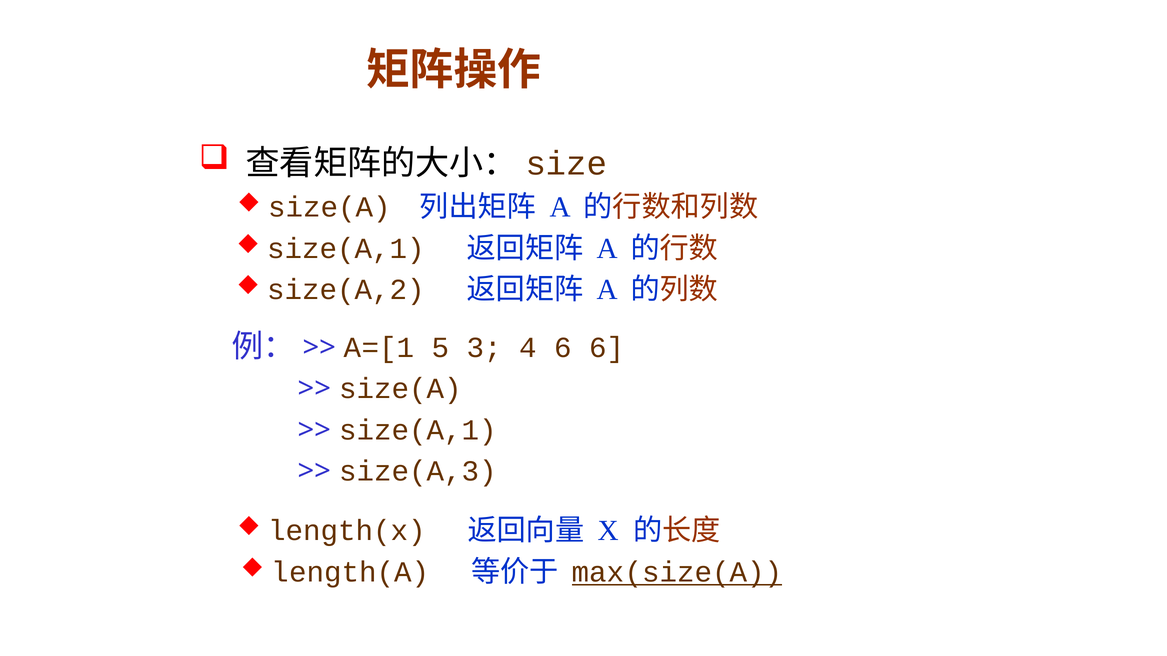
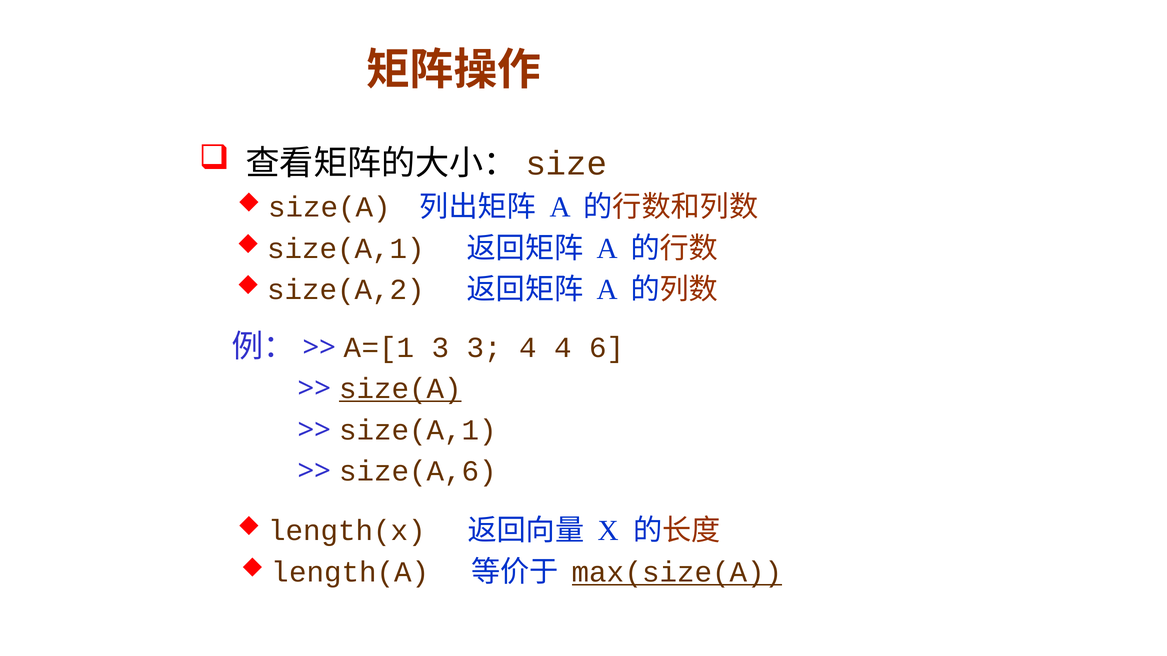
A=[1 5: 5 -> 3 (440, 348)
4 6: 6 -> 4 (563, 348)
size(A underline: none -> present (400, 389)
size(A,3: size(A,3 -> size(A,6 (418, 472)
